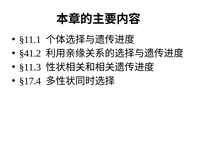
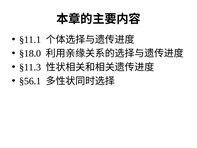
§41.2: §41.2 -> §18.0 (30, 53)
§17.4: §17.4 -> §56.1 (30, 81)
